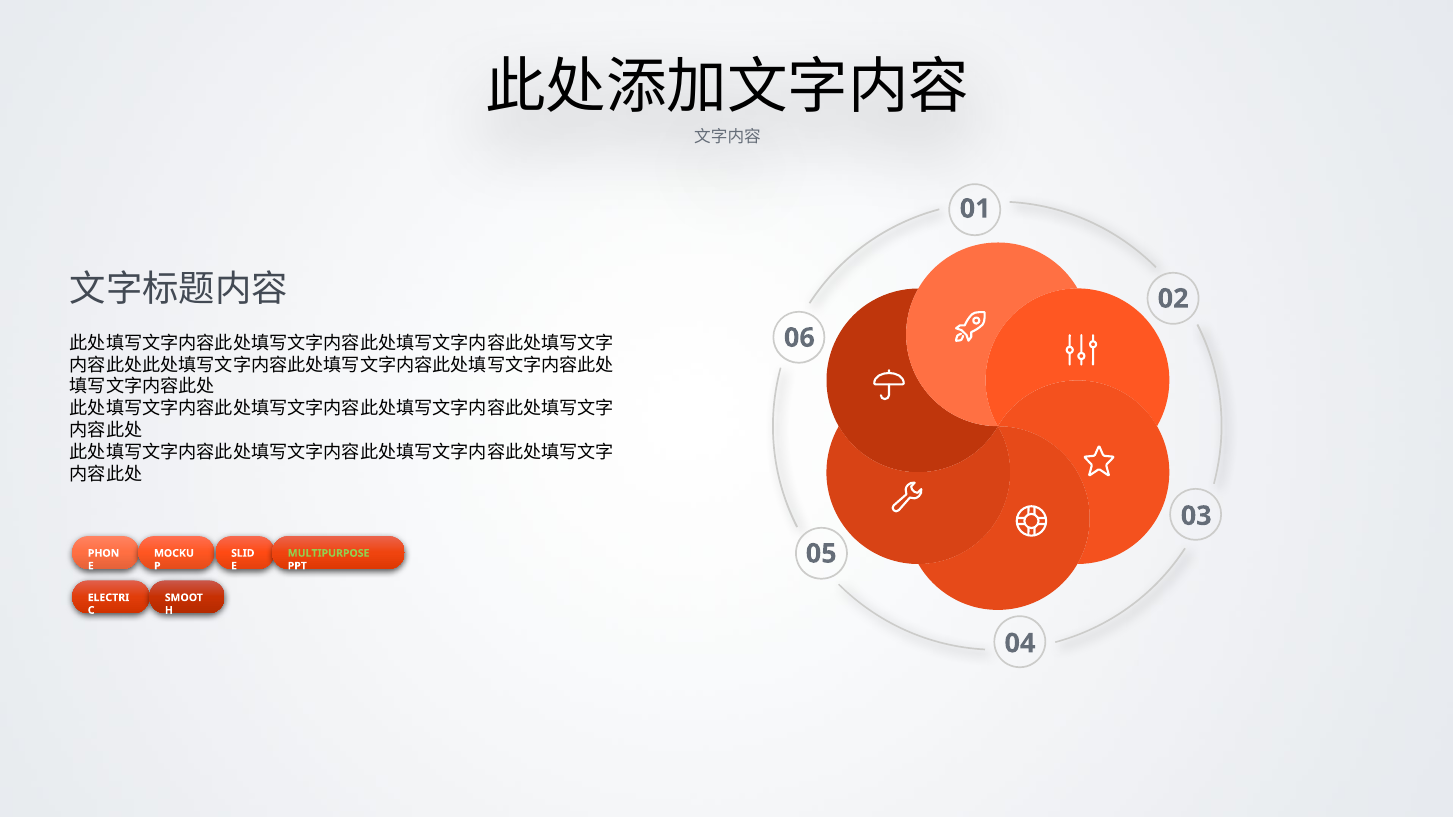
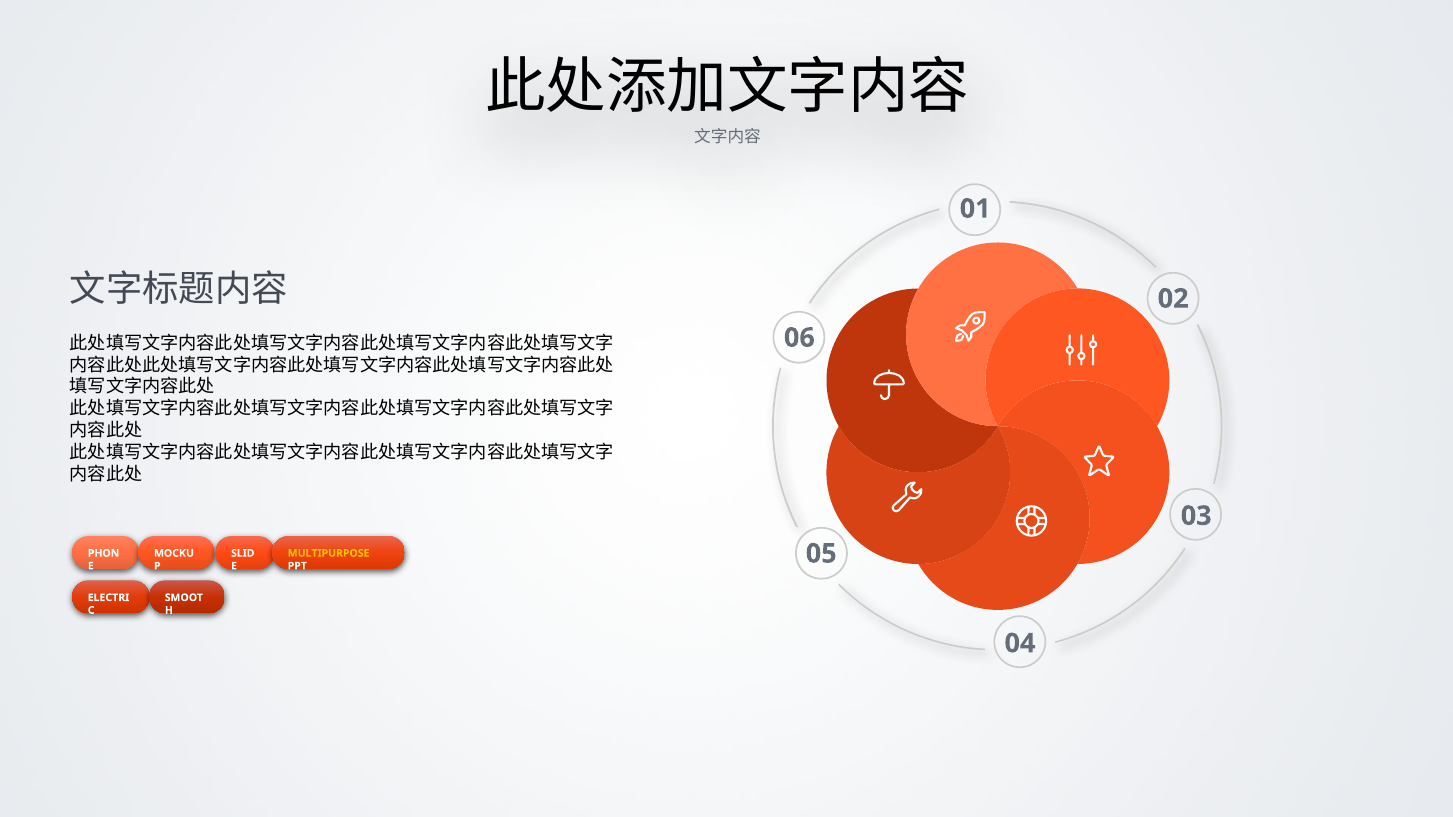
MULTIPURPOSE colour: light green -> yellow (329, 553)
